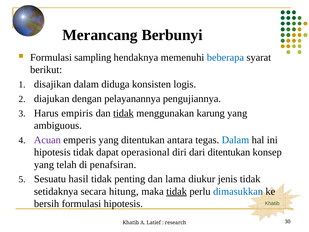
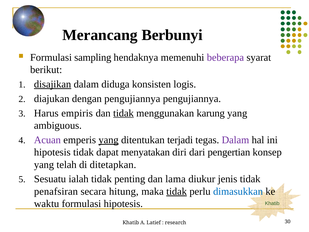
beberapa colour: blue -> purple (225, 57)
disajikan underline: none -> present (53, 84)
dengan pelayanannya: pelayanannya -> pengujiannya (132, 99)
yang underline: none -> present (109, 140)
antara: antara -> terjadi (180, 140)
Dalam colour: blue -> purple (235, 140)
operasional: operasional -> menyatakan (145, 152)
dari ditentukan: ditentukan -> pengertian (229, 152)
penafsiran: penafsiran -> ditetapkan (113, 164)
hasil: hasil -> ialah (79, 179)
setidaknya: setidaknya -> penafsiran (56, 191)
bersih: bersih -> waktu (47, 204)
